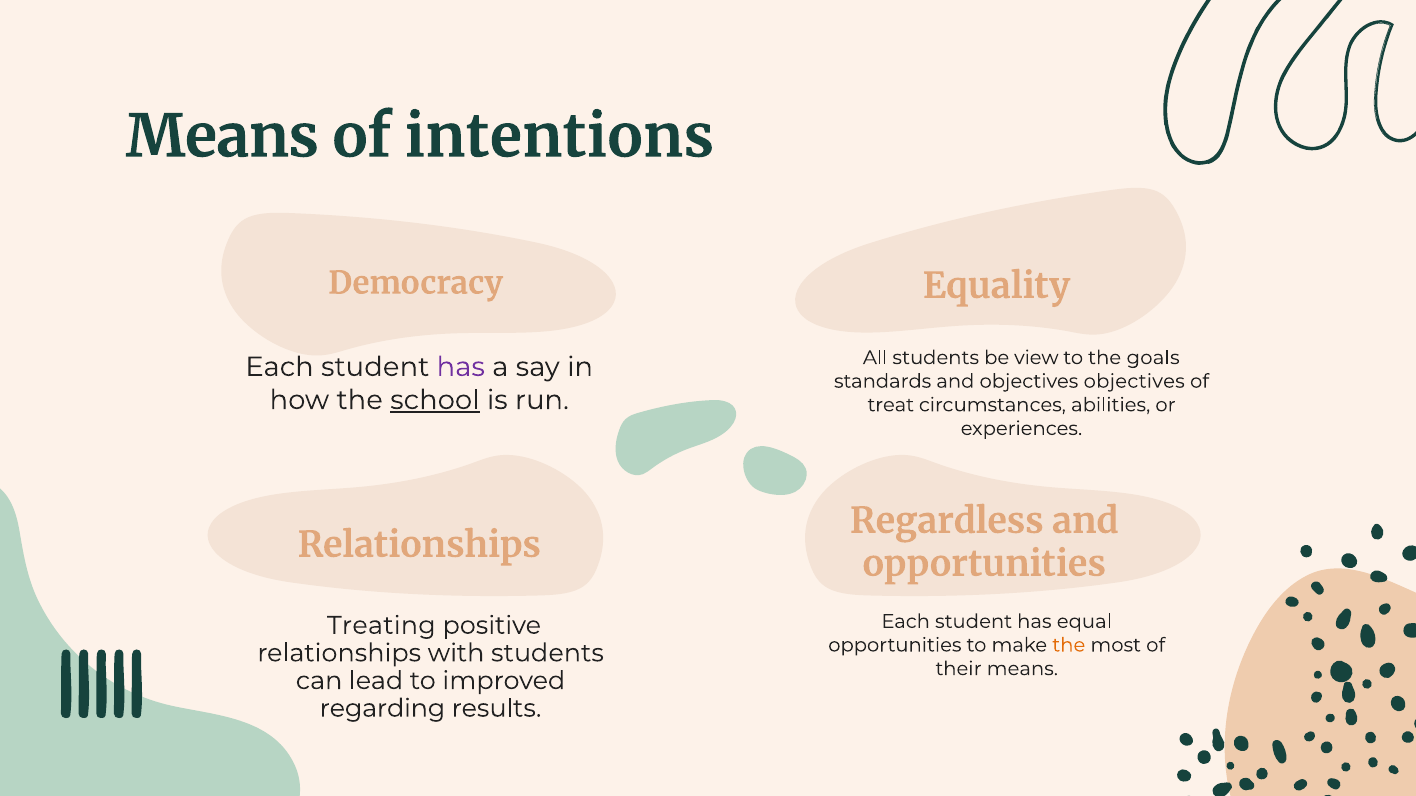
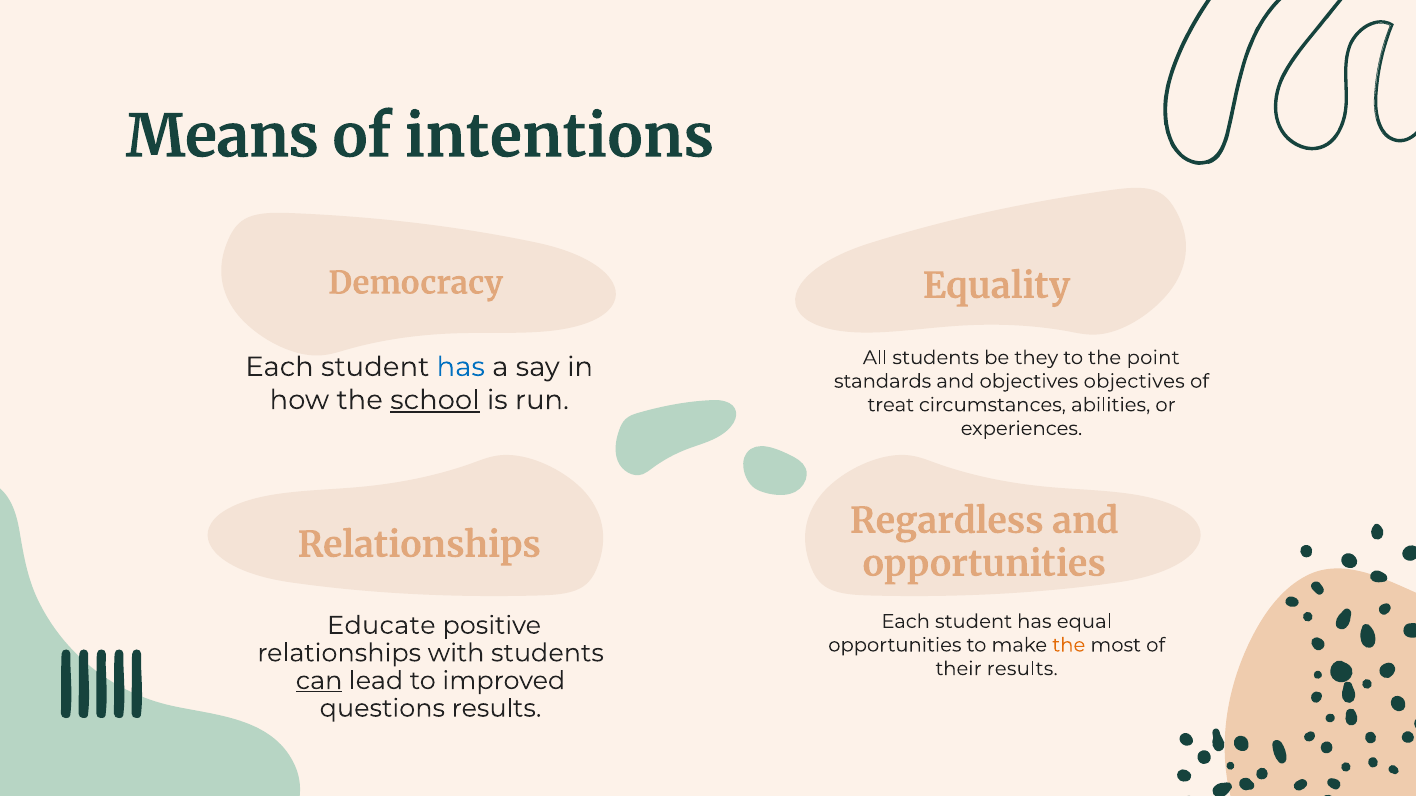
view: view -> they (1036, 358)
goals: goals -> point (1153, 358)
has colour: purple -> blue (461, 367)
Treating: Treating -> Educate (381, 626)
their means: means -> results (1022, 669)
can underline: none -> present (319, 681)
regarding: regarding -> questions (382, 709)
